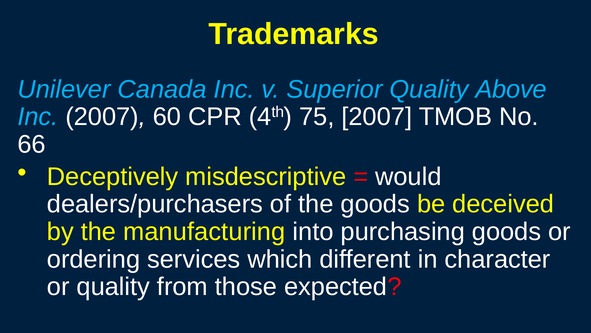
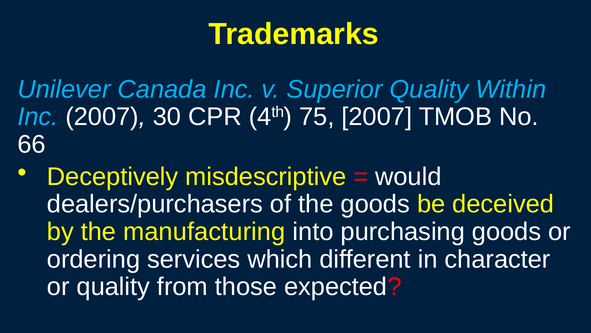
Above: Above -> Within (511, 89)
60: 60 -> 30 (167, 117)
